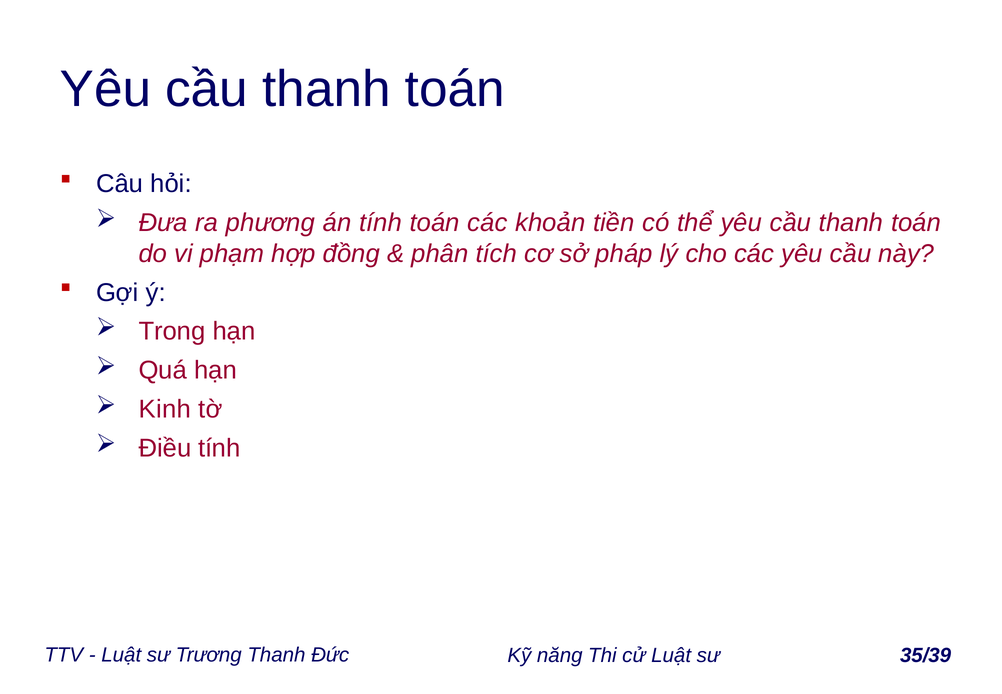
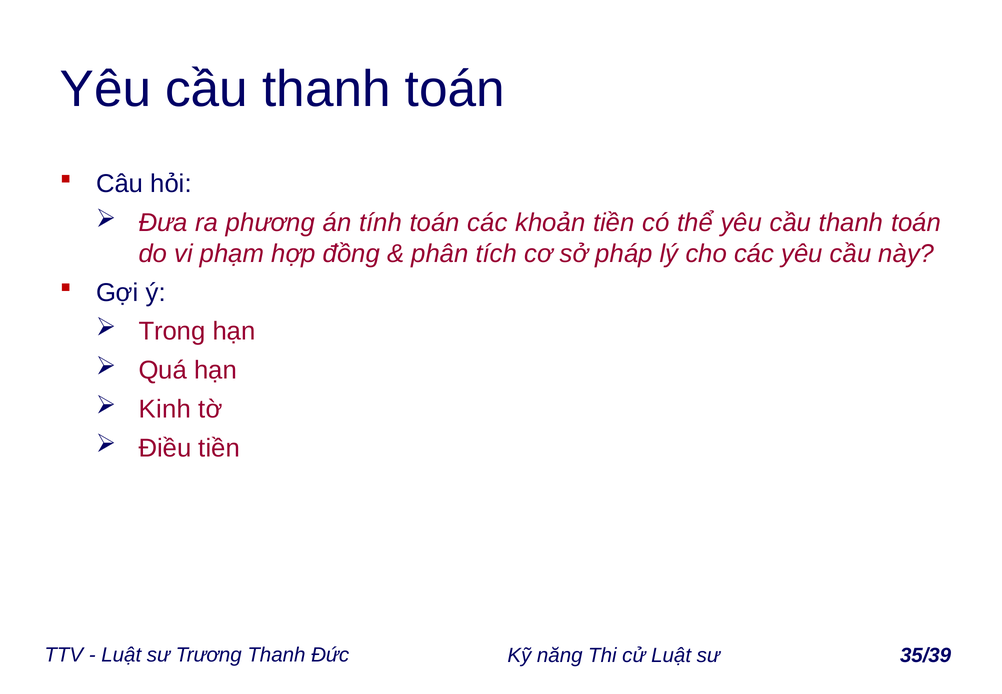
Điều tính: tính -> tiền (219, 448)
